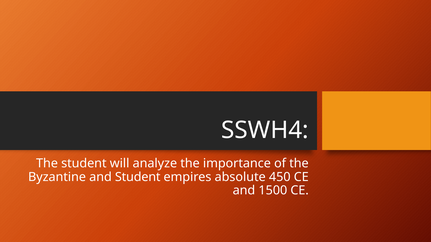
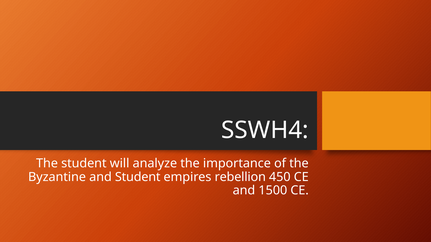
absolute: absolute -> rebellion (240, 177)
